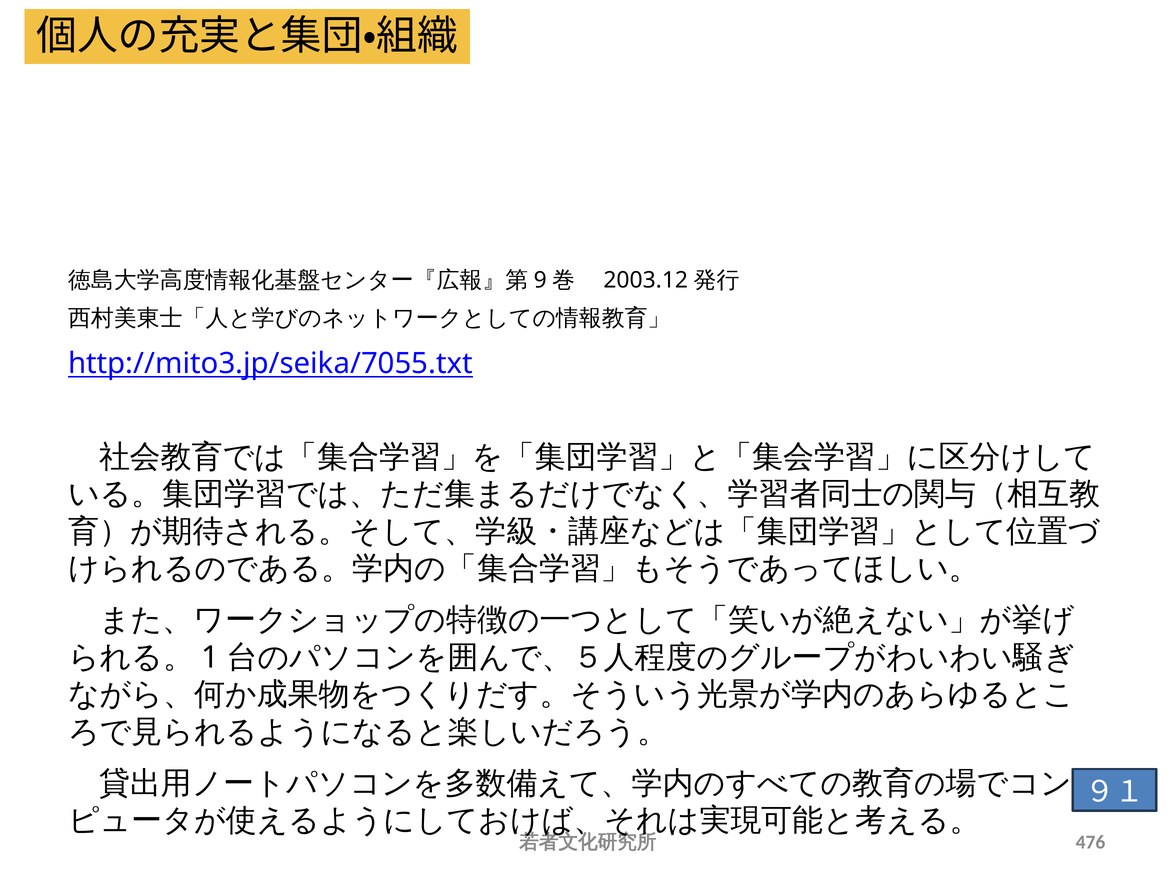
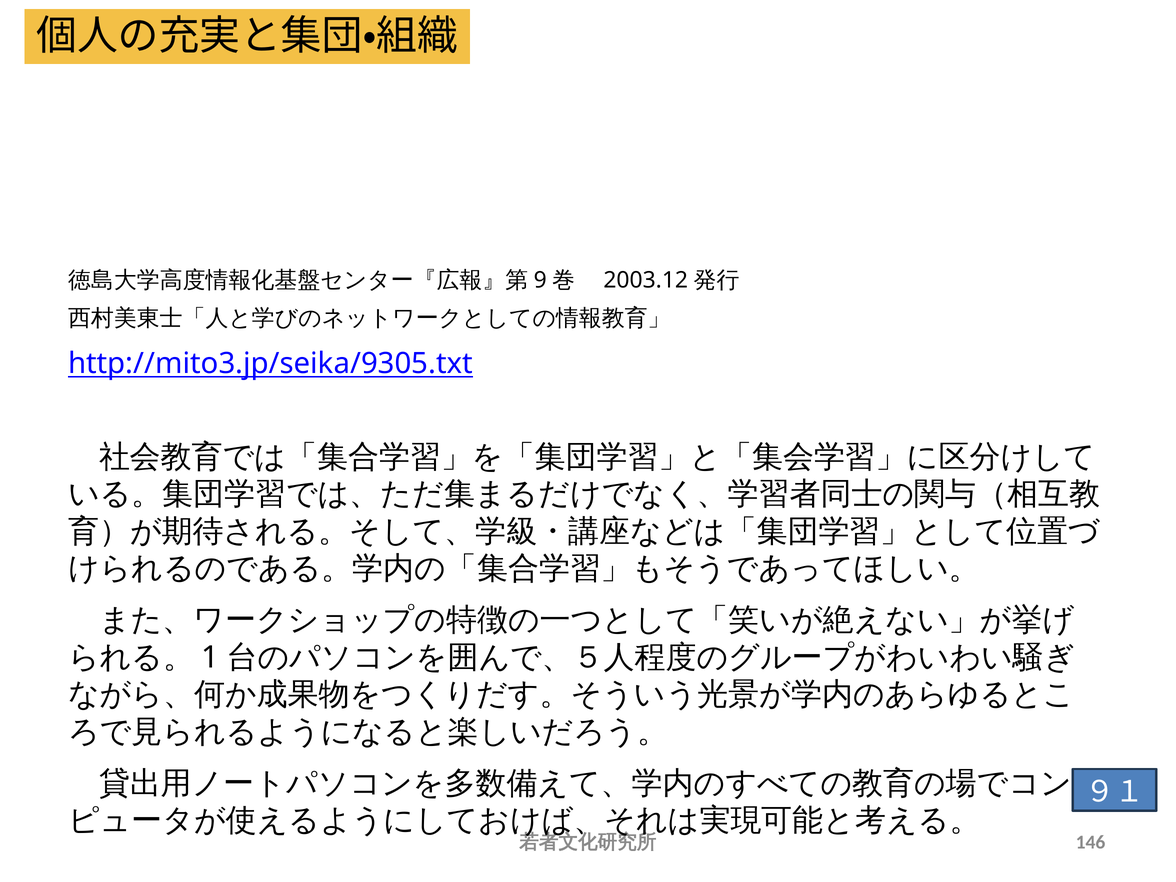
http://mito3.jp/seika/7055.txt: http://mito3.jp/seika/7055.txt -> http://mito3.jp/seika/9305.txt (270, 364)
476: 476 -> 146 (1091, 842)
